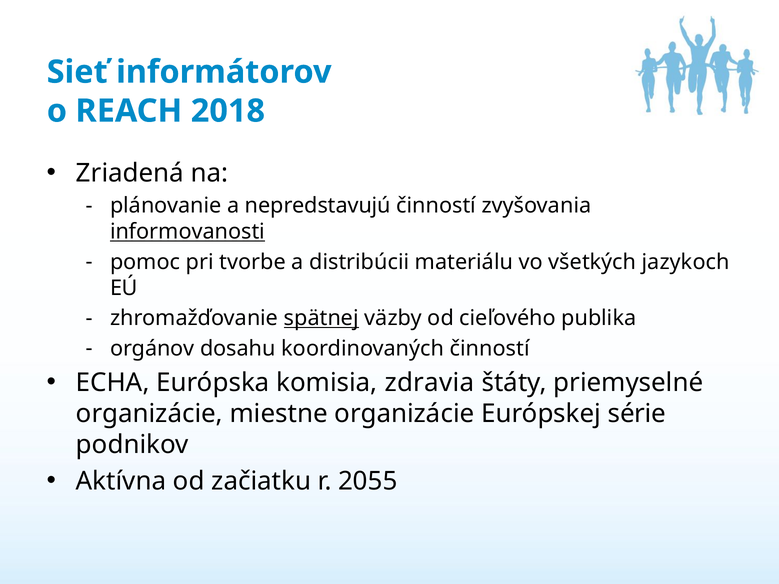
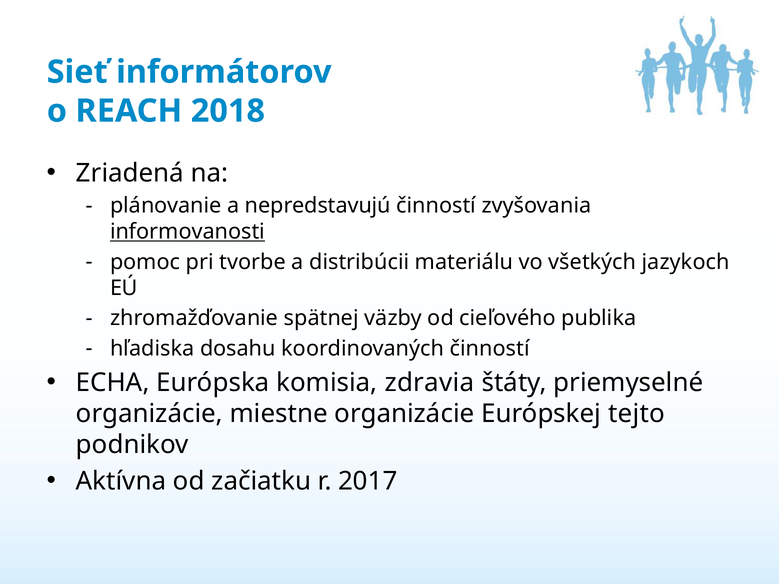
spätnej underline: present -> none (321, 318)
orgánov: orgánov -> hľadiska (152, 349)
série: série -> tejto (637, 414)
2055: 2055 -> 2017 (368, 481)
